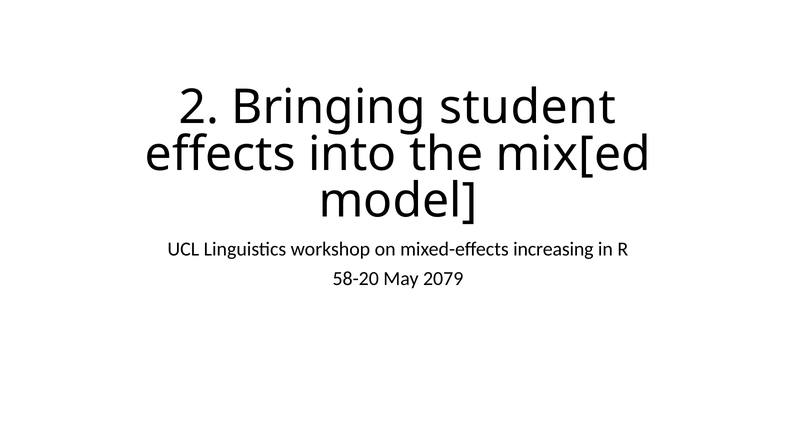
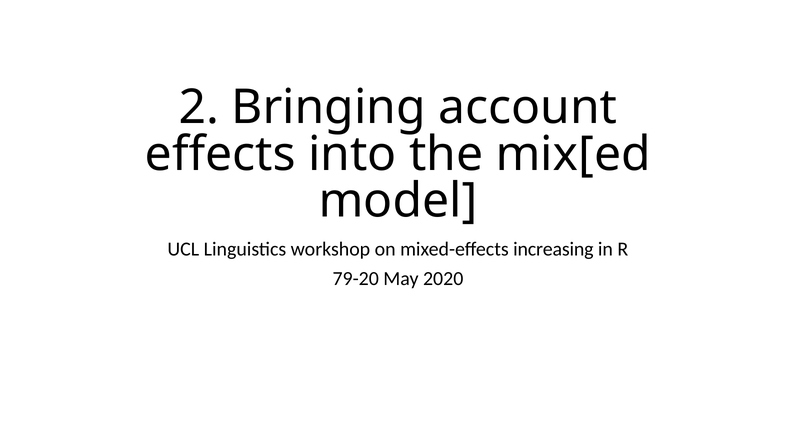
student: student -> account (528, 107)
58-20: 58-20 -> 79-20 (356, 279)
2079: 2079 -> 2020 (443, 279)
